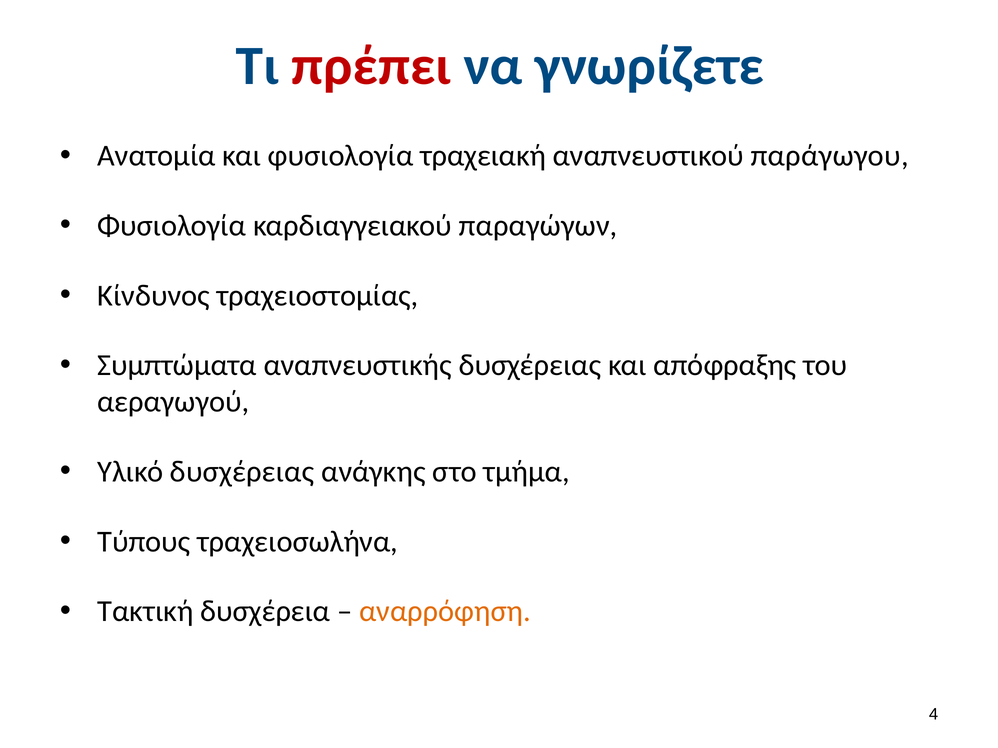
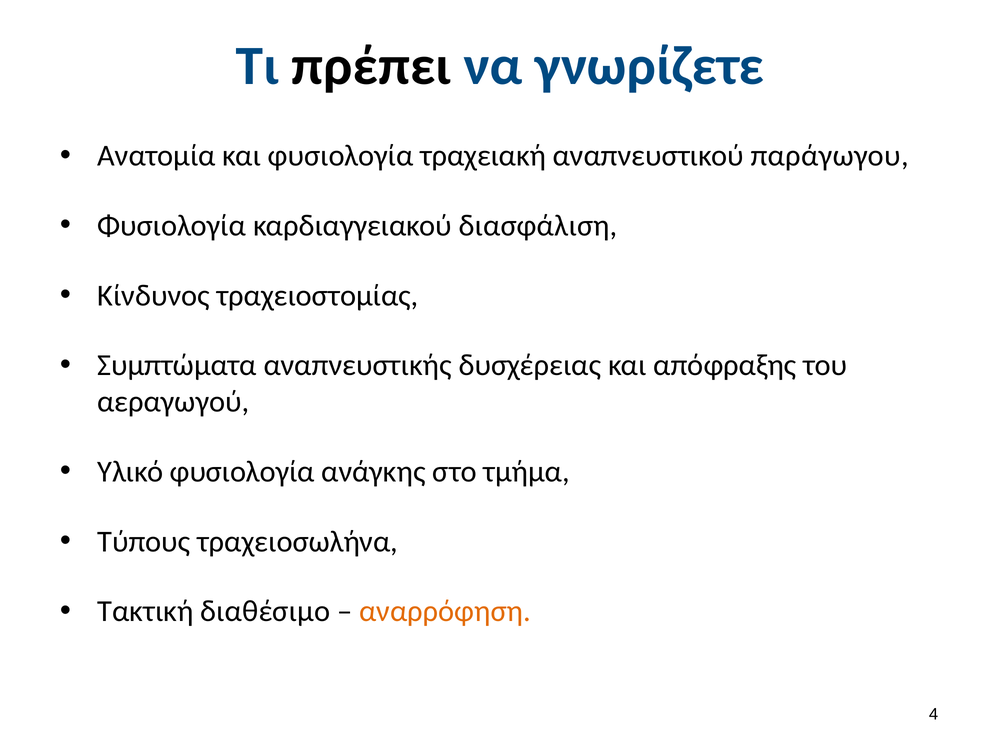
πρέπει colour: red -> black (371, 66)
παραγώγων: παραγώγων -> διασφάλιση (538, 226)
Υλικό δυσχέρειας: δυσχέρειας -> φυσιολογία (242, 472)
δυσχέρεια: δυσχέρεια -> διαθέσιμο (265, 612)
